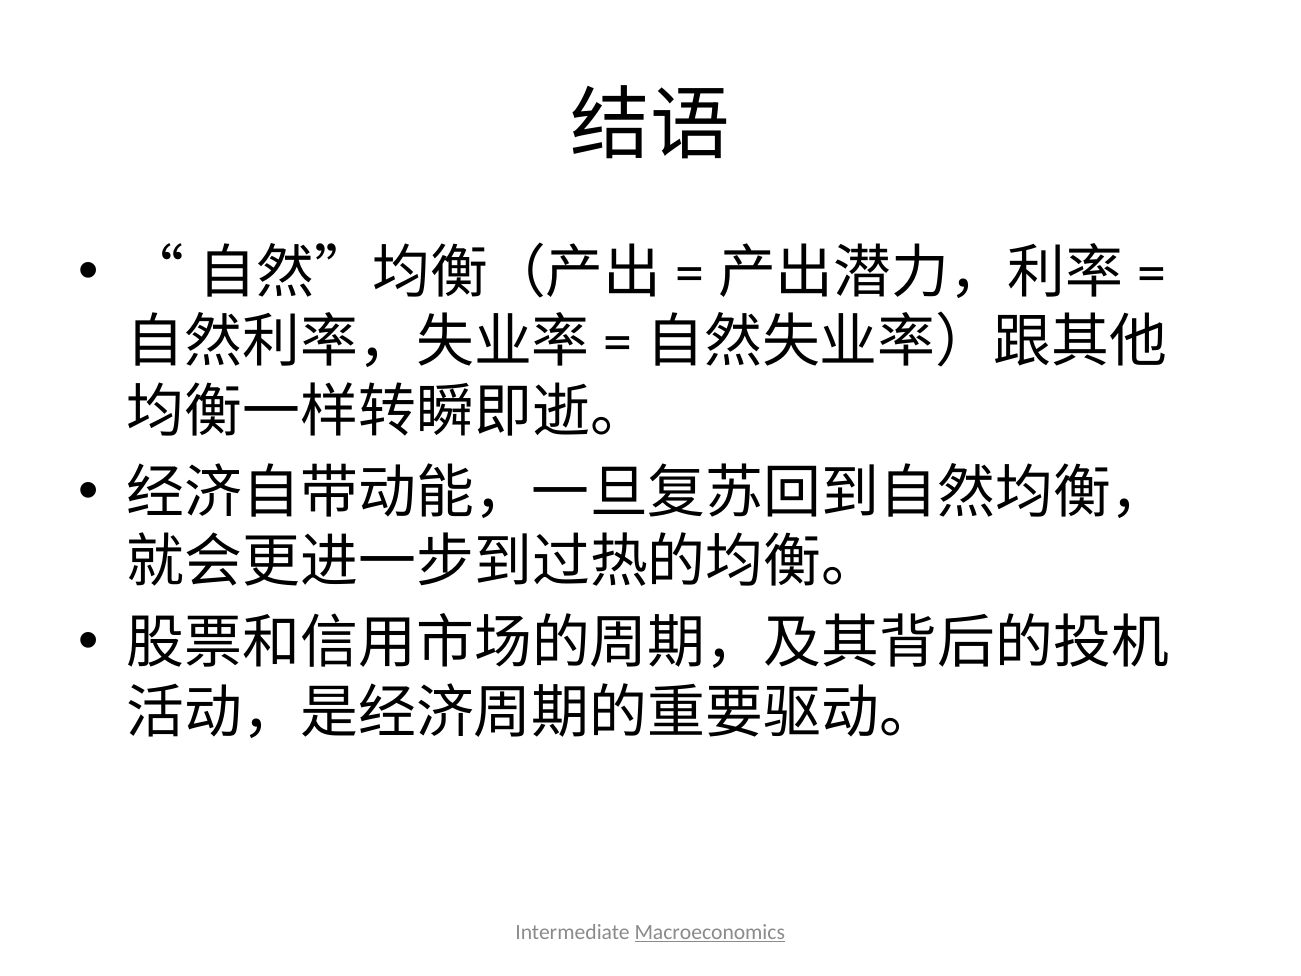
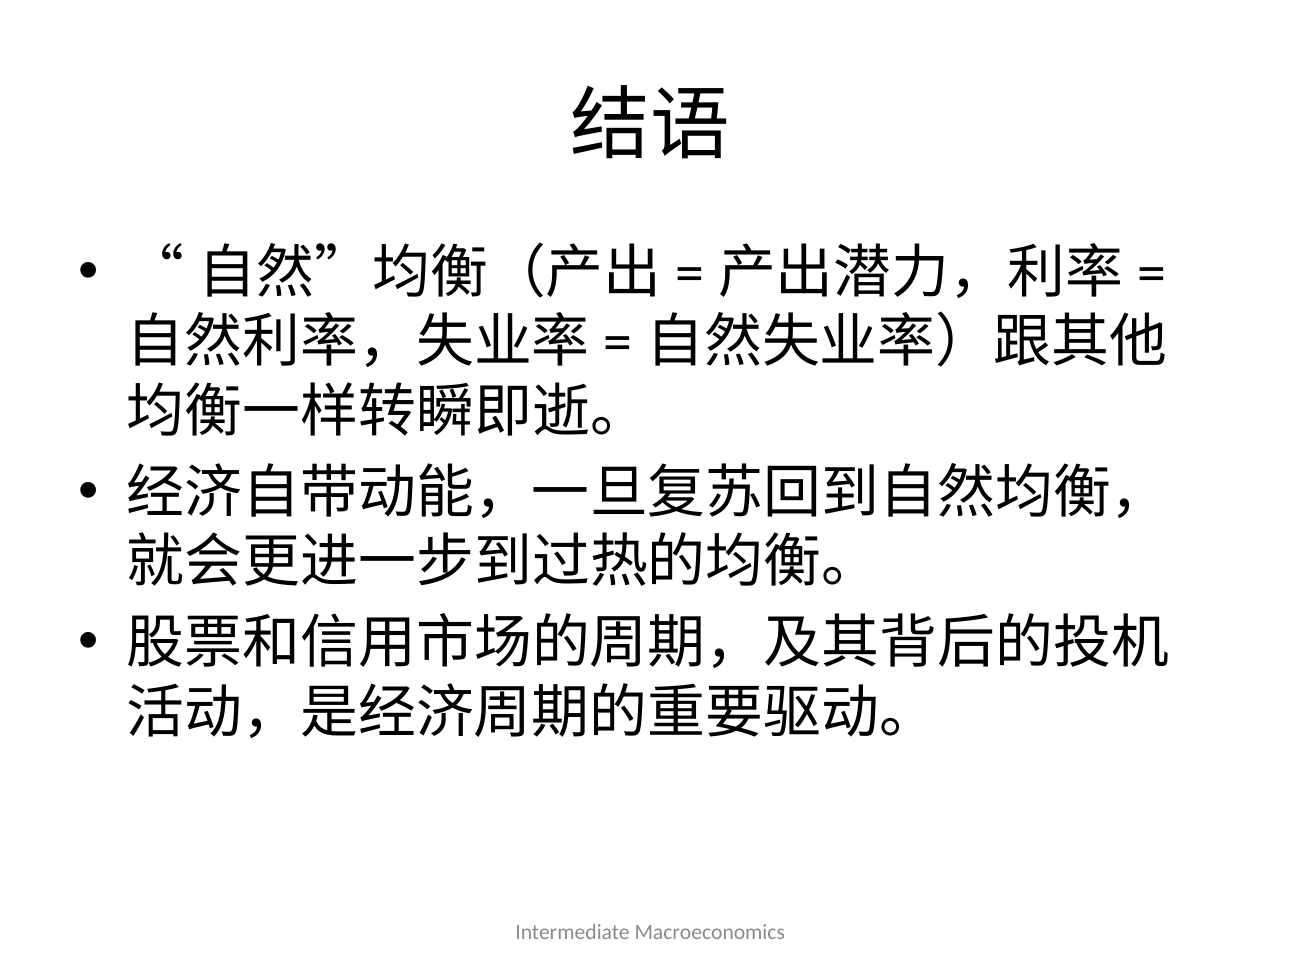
Macroeconomics underline: present -> none (710, 932)
